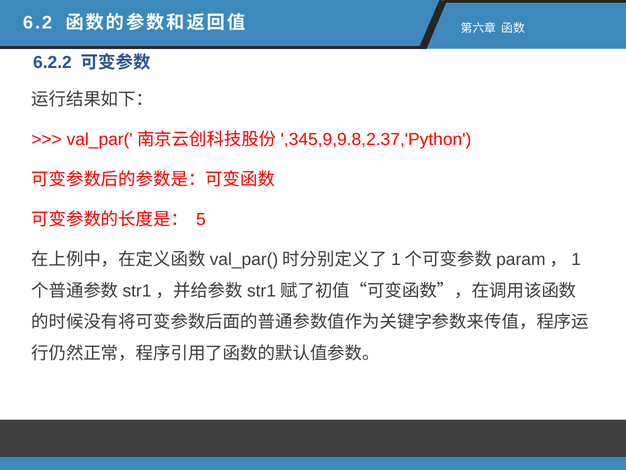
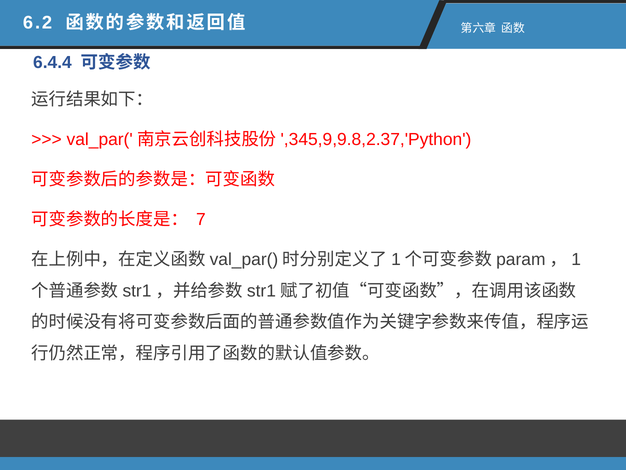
6.2.2: 6.2.2 -> 6.4.4 (52, 62)
5: 5 -> 7 (201, 219)
